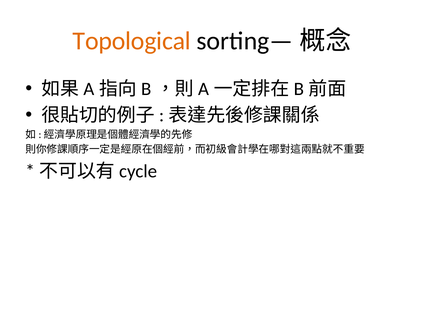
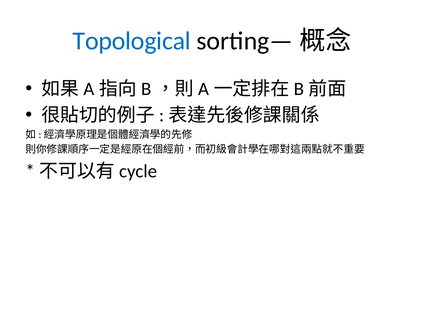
Topological colour: orange -> blue (132, 41)
